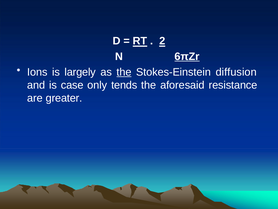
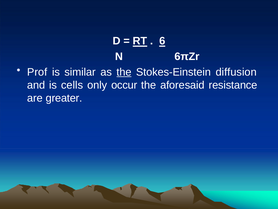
2: 2 -> 6 (162, 41)
6πZr underline: present -> none (187, 56)
Ions: Ions -> Prof (37, 72)
largely: largely -> similar (80, 72)
case: case -> cells (72, 85)
tends: tends -> occur (124, 85)
